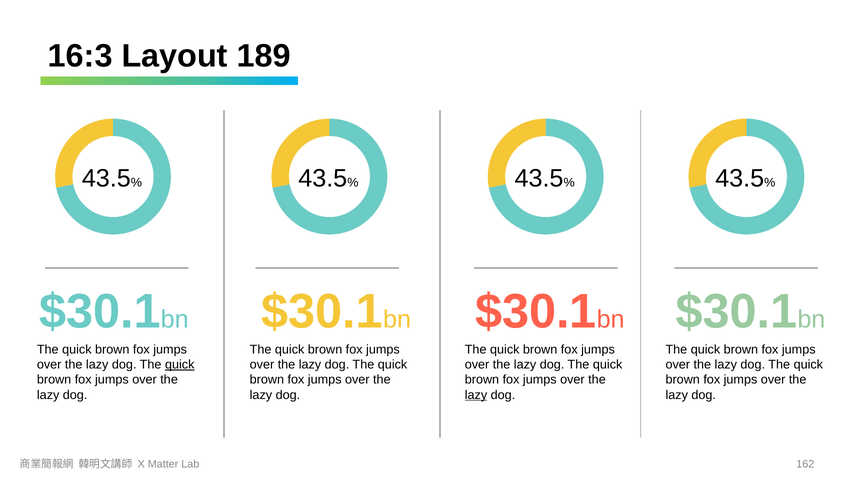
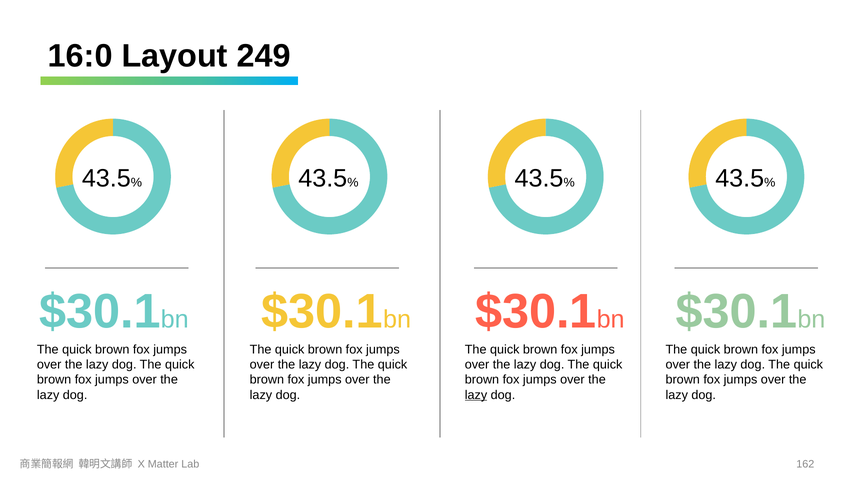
16:3: 16:3 -> 16:0 (80, 56)
189: 189 -> 249 (264, 56)
quick underline: present -> none (180, 365)
